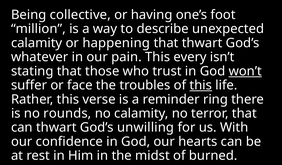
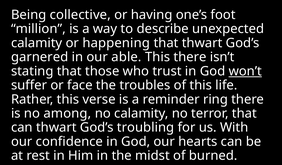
whatever: whatever -> garnered (40, 57)
pain: pain -> able (126, 57)
This every: every -> there (190, 57)
this underline: present -> none (201, 85)
rounds: rounds -> among (67, 114)
unwilling: unwilling -> troubling (146, 128)
